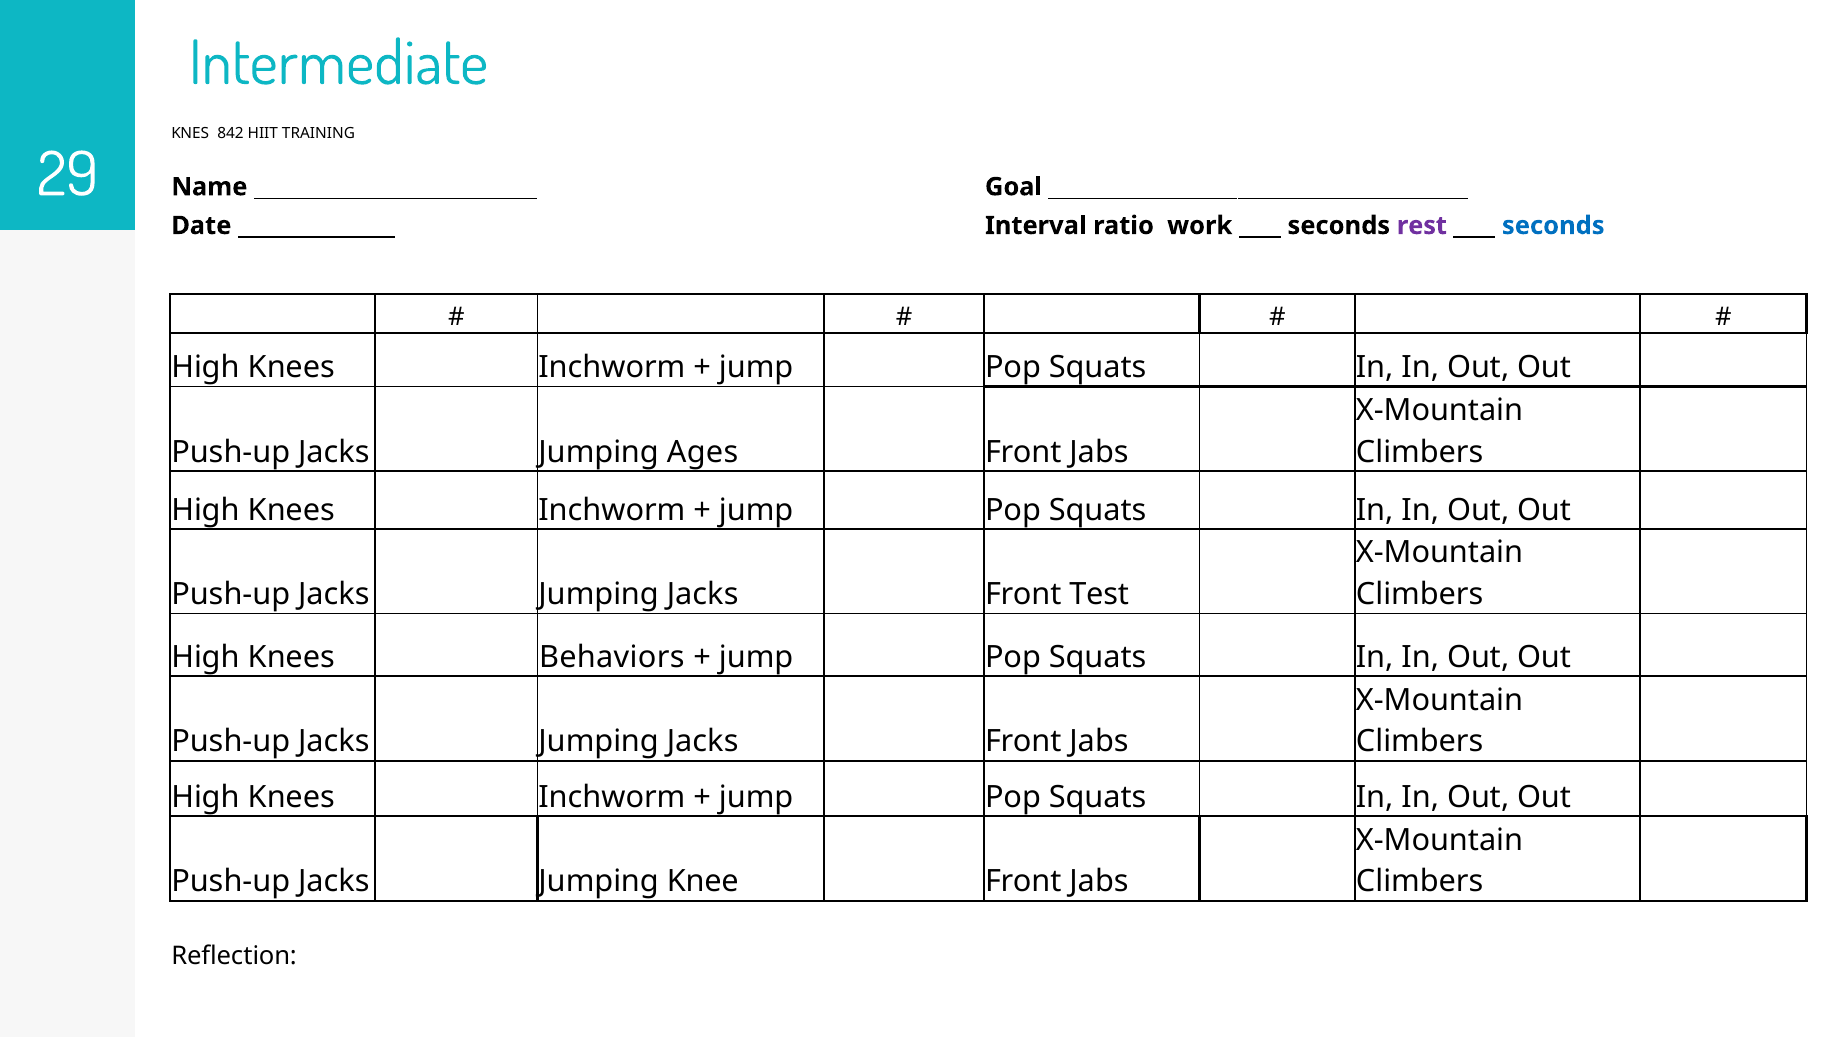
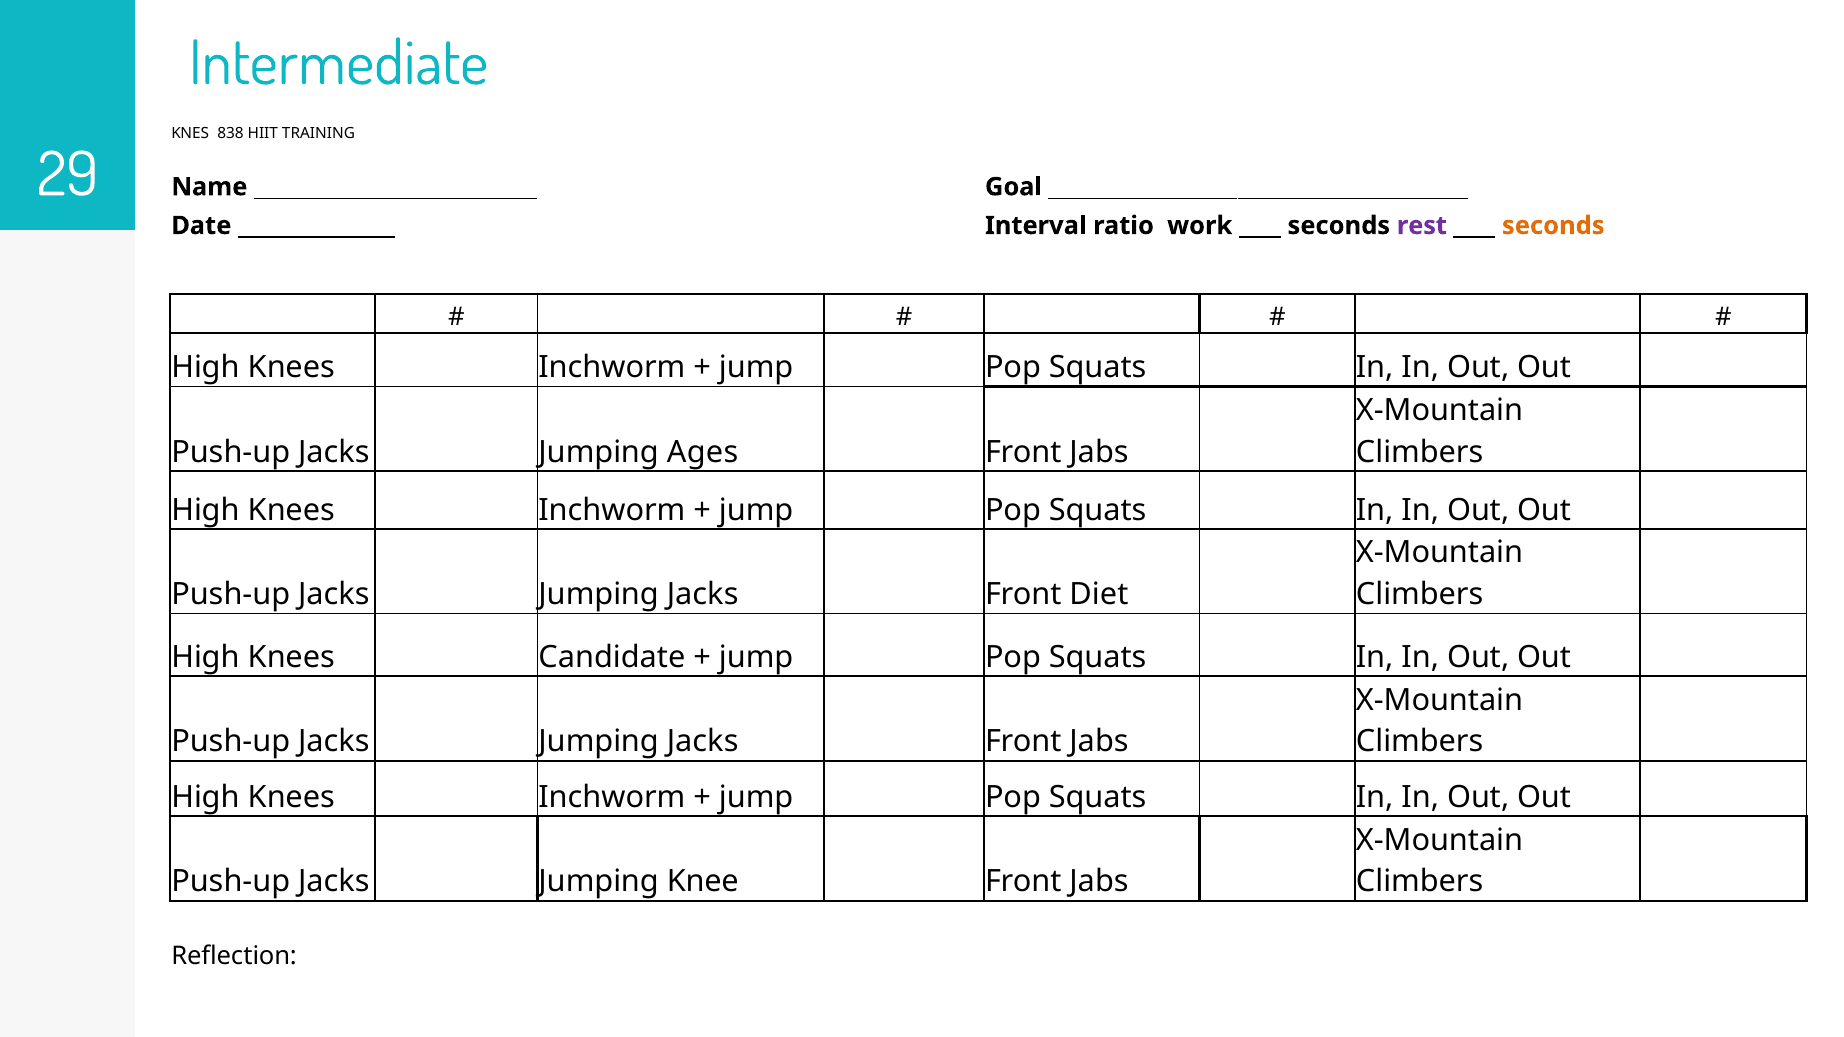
842: 842 -> 838 (231, 133)
seconds colour: blue -> orange (1553, 226)
Test: Test -> Diet (1099, 595)
Behaviors: Behaviors -> Candidate (612, 657)
